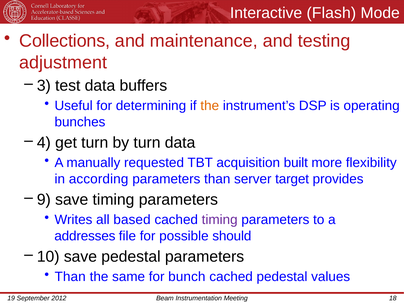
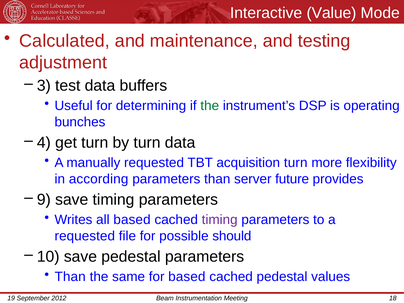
Flash: Flash -> Value (331, 13)
Collections: Collections -> Calculated (65, 41)
the colour: orange -> green (210, 106)
acquisition built: built -> turn (296, 163)
target: target -> future (292, 179)
addresses: addresses -> requested (85, 236)
for bunch: bunch -> based (187, 277)
